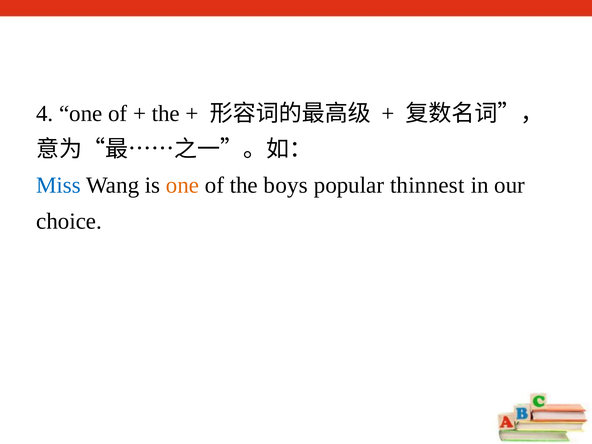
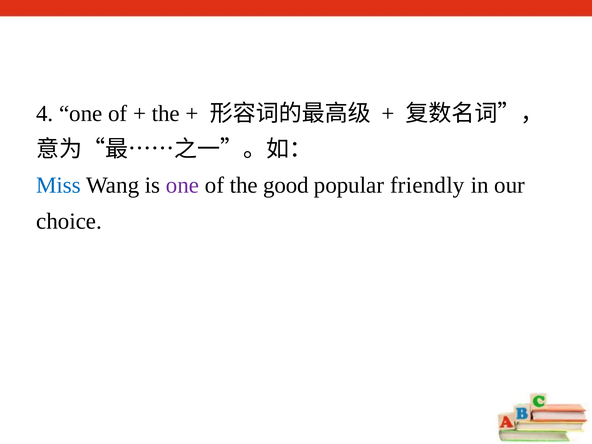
one colour: orange -> purple (182, 185)
boys: boys -> good (286, 185)
thinnest: thinnest -> friendly (427, 185)
